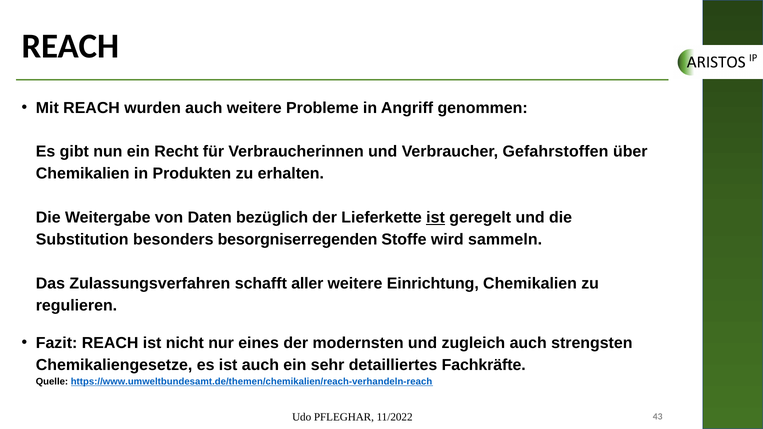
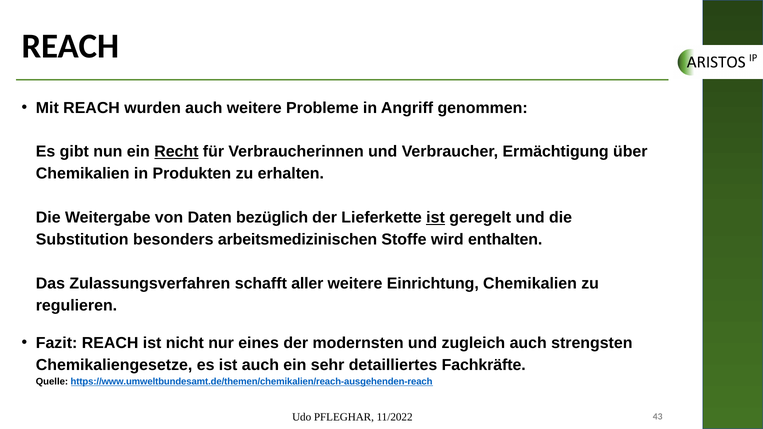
Recht underline: none -> present (176, 152)
Gefahrstoffen: Gefahrstoffen -> Ermächtigung (556, 152)
besorgniserregenden: besorgniserregenden -> arbeitsmedizinischen (297, 240)
sammeln: sammeln -> enthalten (505, 240)
https://www.umweltbundesamt.de/themen/chemikalien/reach-verhandeln-reach: https://www.umweltbundesamt.de/themen/chemikalien/reach-verhandeln-reach -> https://www.umweltbundesamt.de/themen/chemikalien/reach-ausgehenden-reach (252, 382)
